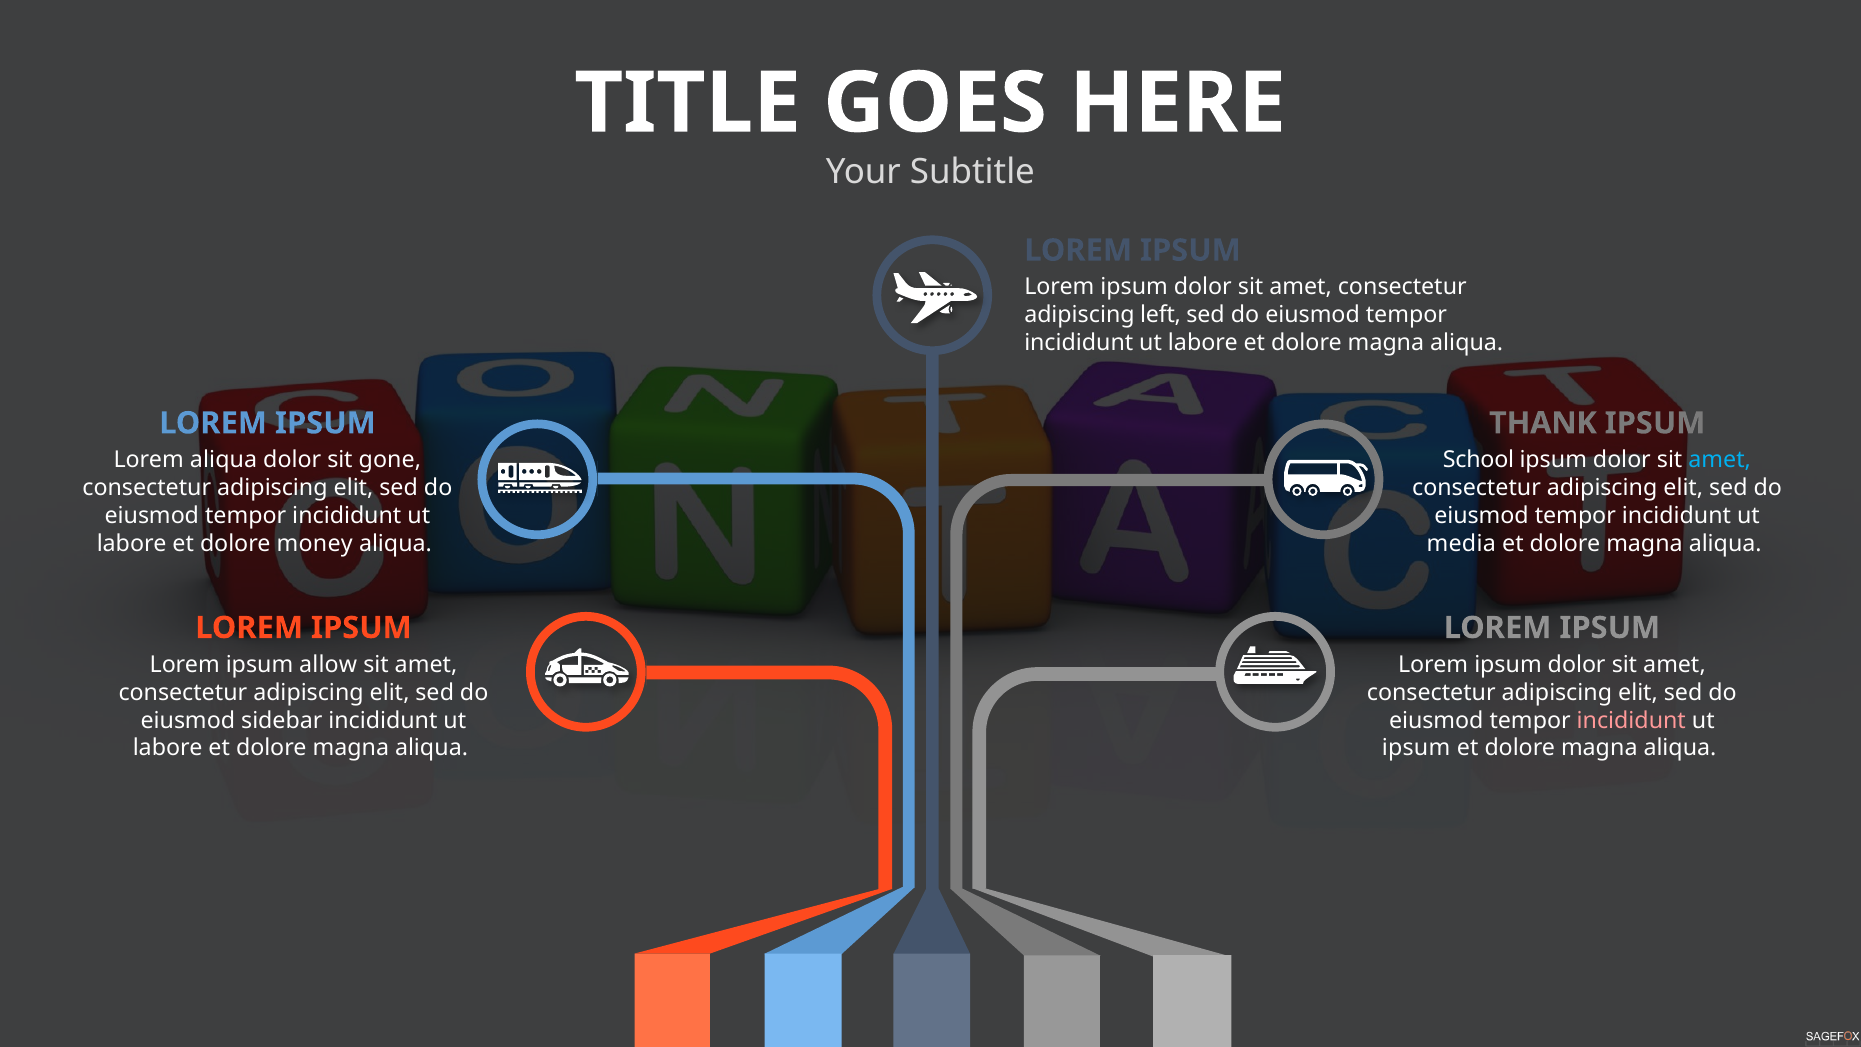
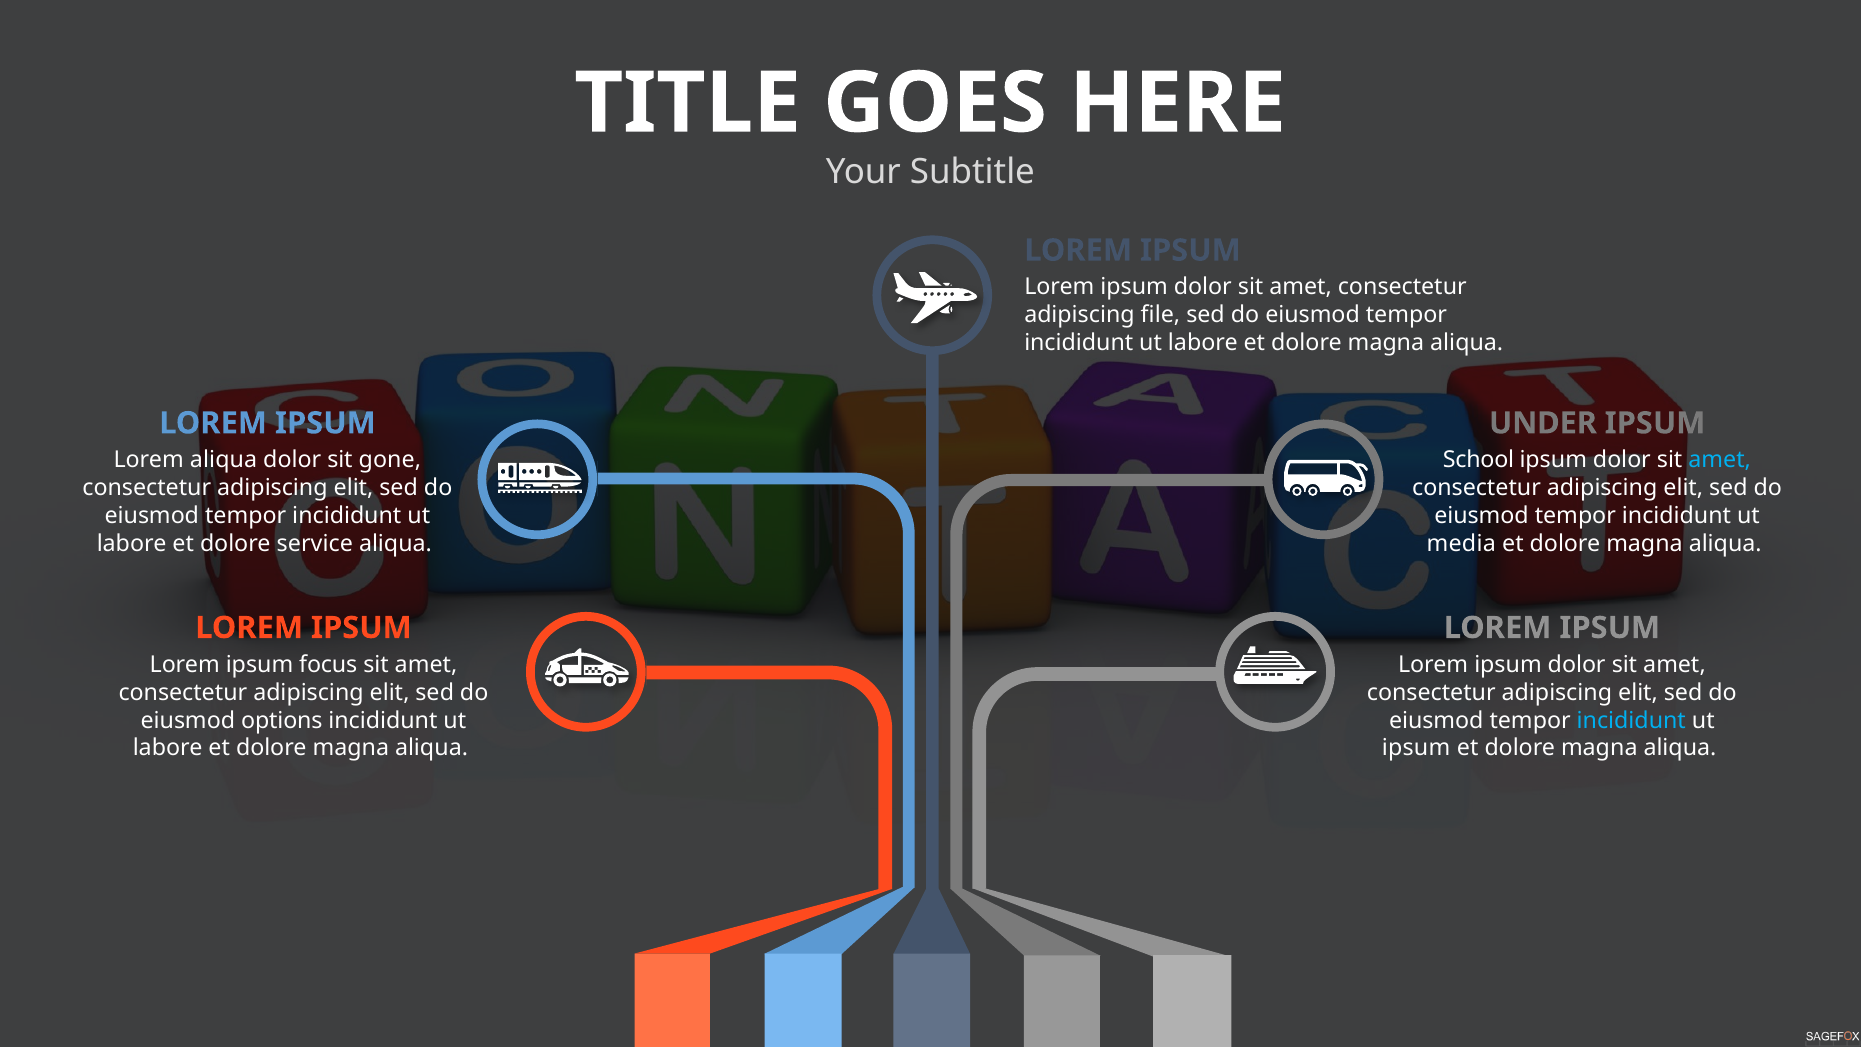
left: left -> file (1160, 315)
THANK: THANK -> UNDER (1543, 423)
money: money -> service (315, 544)
allow: allow -> focus (328, 664)
sidebar: sidebar -> options (282, 720)
incididunt colour: pink -> light blue (1631, 720)
